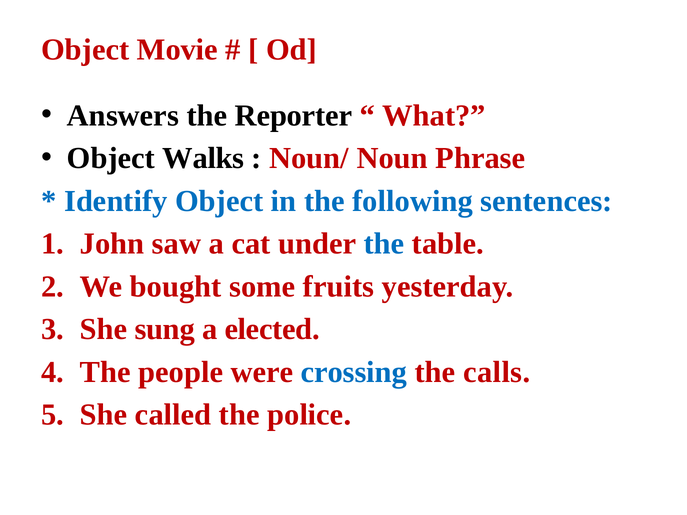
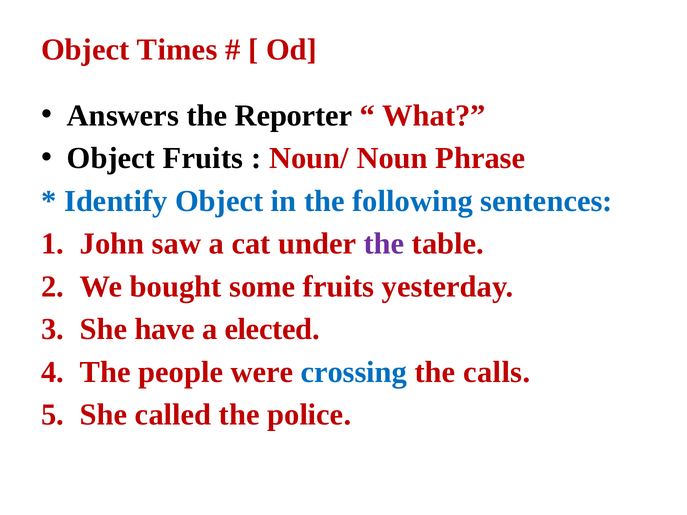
Movie: Movie -> Times (177, 50)
Object Walks: Walks -> Fruits (203, 158)
the colour: blue -> purple (384, 244)
sung: sung -> have (165, 329)
